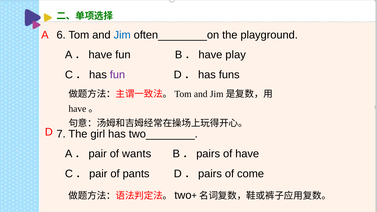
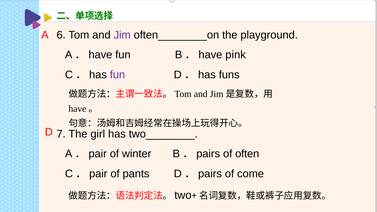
Jim colour: blue -> purple (122, 35)
play: play -> pink (236, 55)
wants: wants -> winter (137, 154)
of have: have -> often (247, 154)
